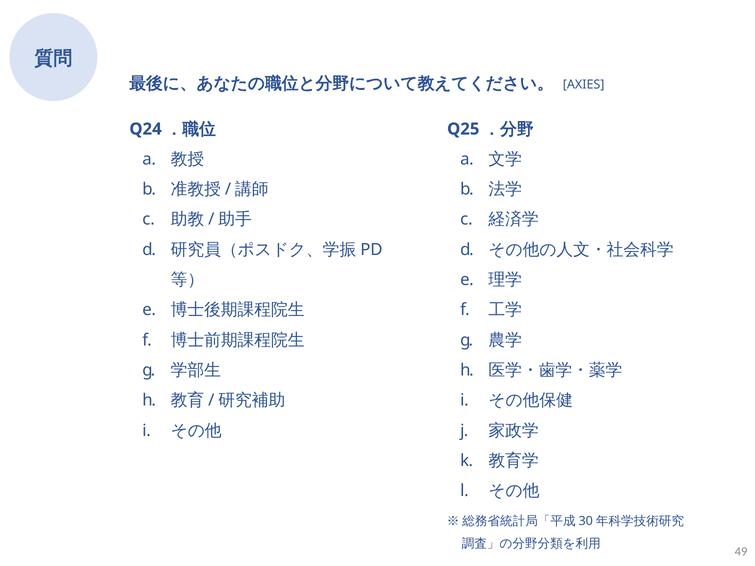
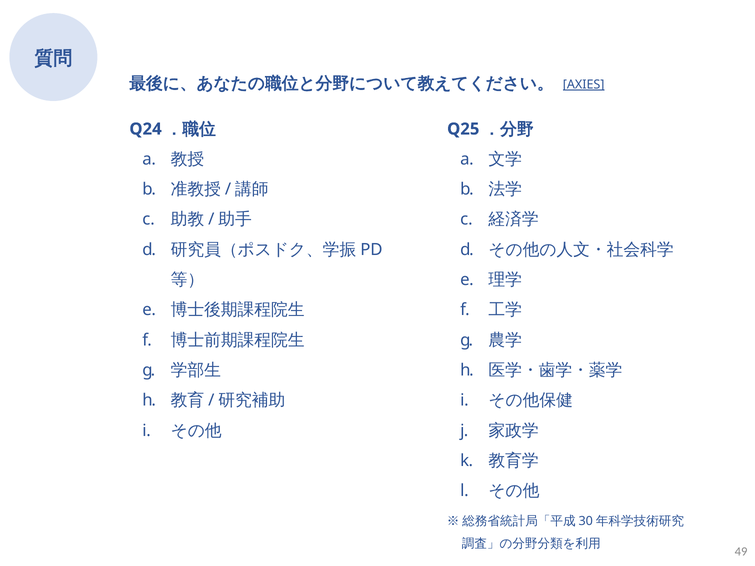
AXIES underline: none -> present (584, 85)
